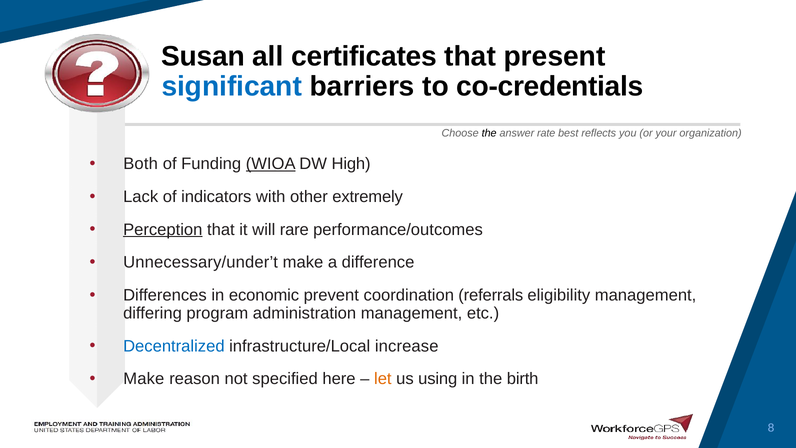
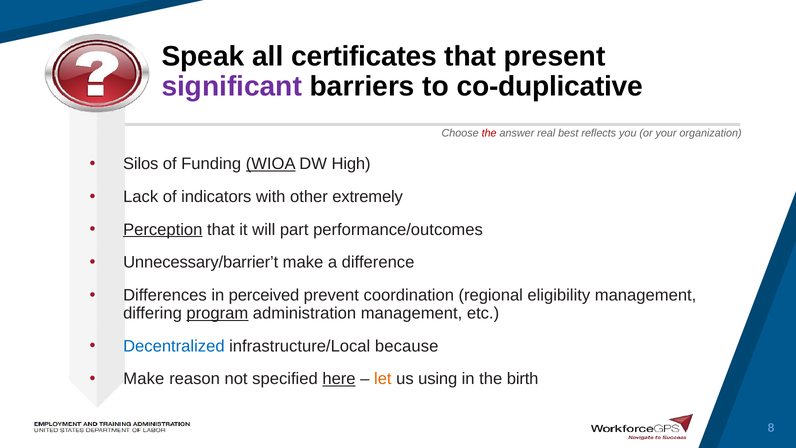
Susan: Susan -> Speak (203, 56)
significant colour: blue -> purple (232, 87)
co-credentials: co-credentials -> co-duplicative (550, 87)
the colour: black -> red (489, 133)
rate: rate -> real (546, 133)
Both: Both -> Silos (141, 164)
rare: rare -> part (294, 229)
Unnecessary/under’t: Unnecessary/under’t -> Unnecessary/barrier’t (201, 262)
economic: economic -> perceived (264, 295)
referrals: referrals -> regional (491, 295)
program underline: none -> present (217, 313)
increase: increase -> because (407, 346)
here underline: none -> present (339, 379)
